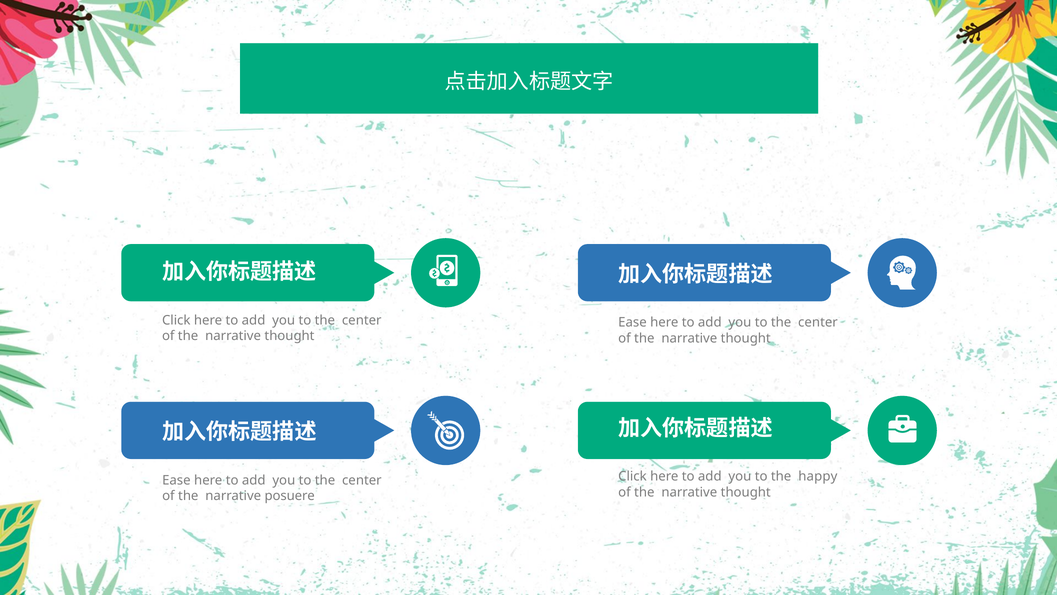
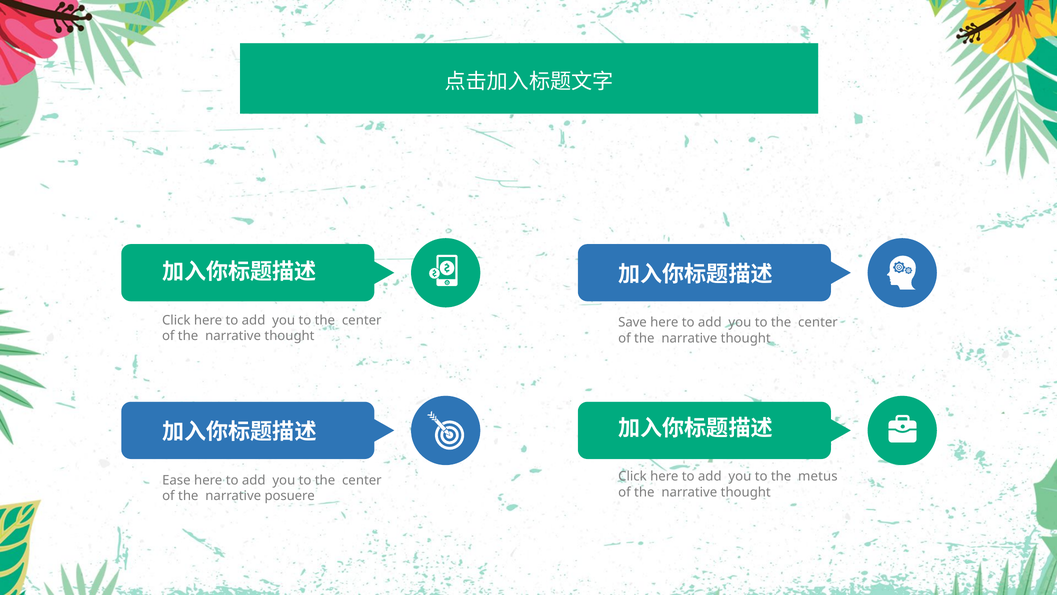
Ease: Ease -> Save (633, 322)
happy: happy -> metus (818, 476)
